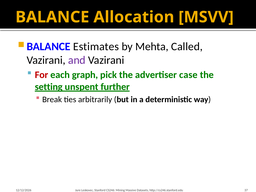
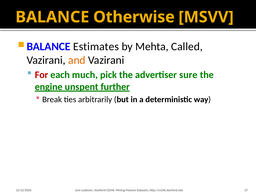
Allocation: Allocation -> Otherwise (134, 17)
and colour: purple -> orange (77, 60)
graph: graph -> much (85, 75)
case: case -> sure (188, 75)
setting: setting -> engine (49, 87)
